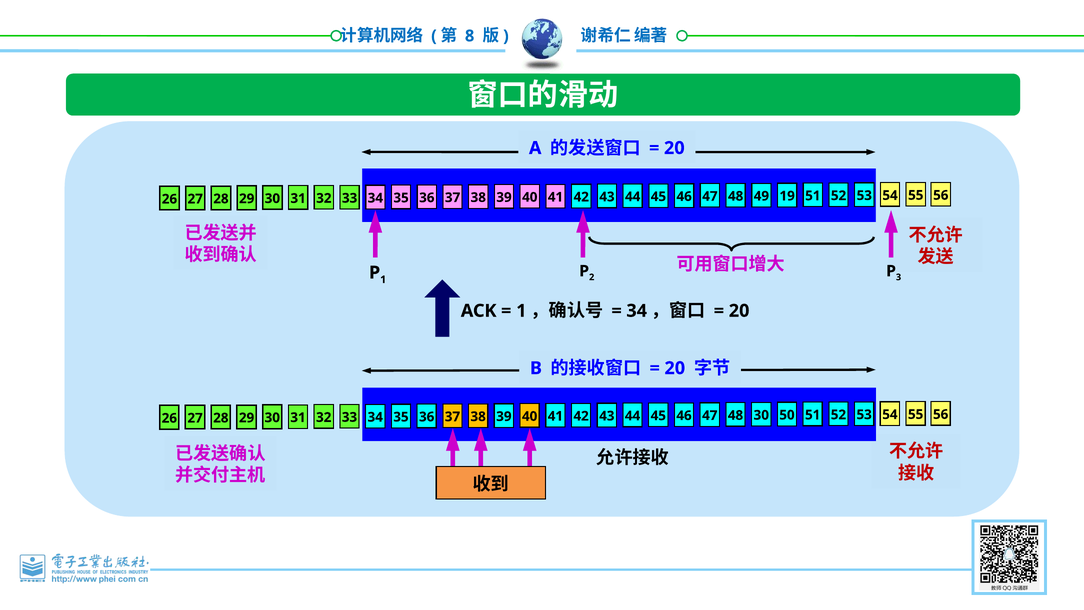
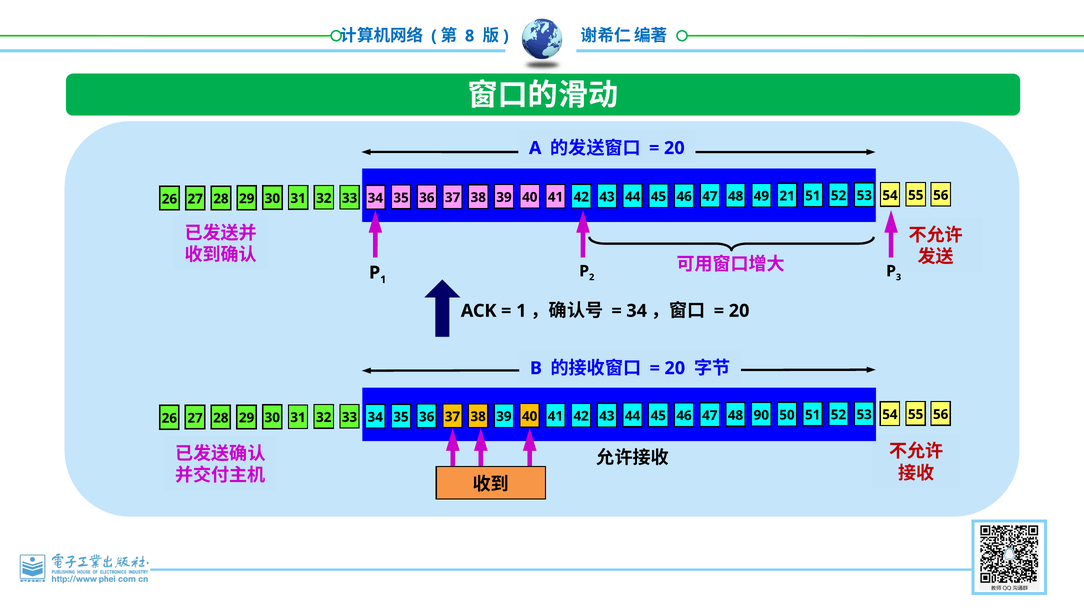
19: 19 -> 21 (787, 196)
48 30: 30 -> 90 (761, 415)
